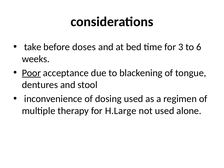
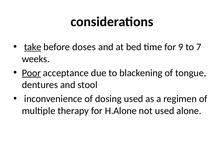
take underline: none -> present (33, 47)
3: 3 -> 9 (181, 47)
6: 6 -> 7 (199, 47)
H.Large: H.Large -> H.Alone (121, 111)
